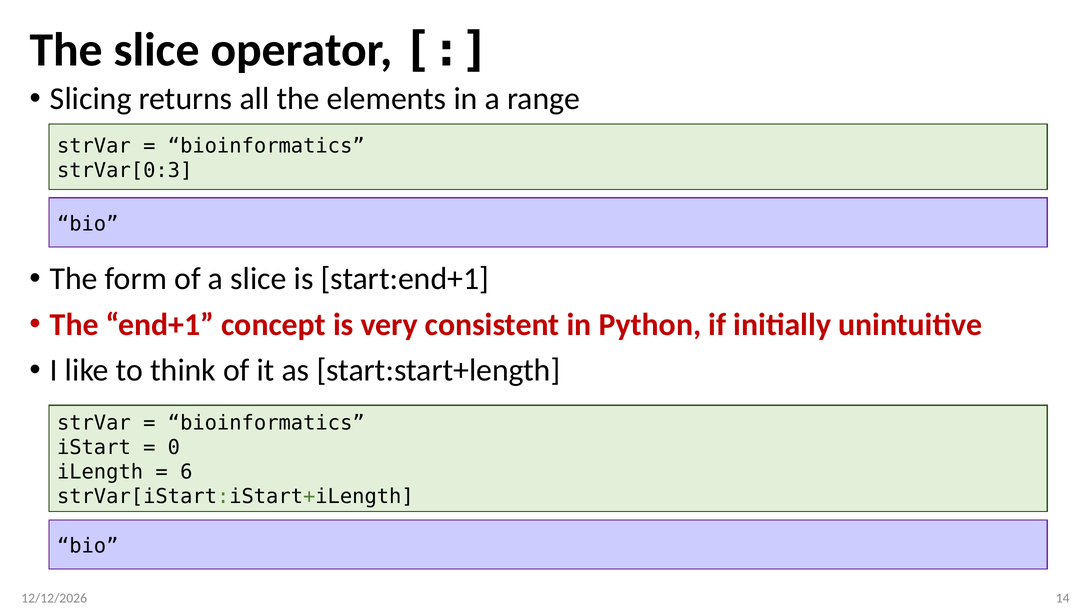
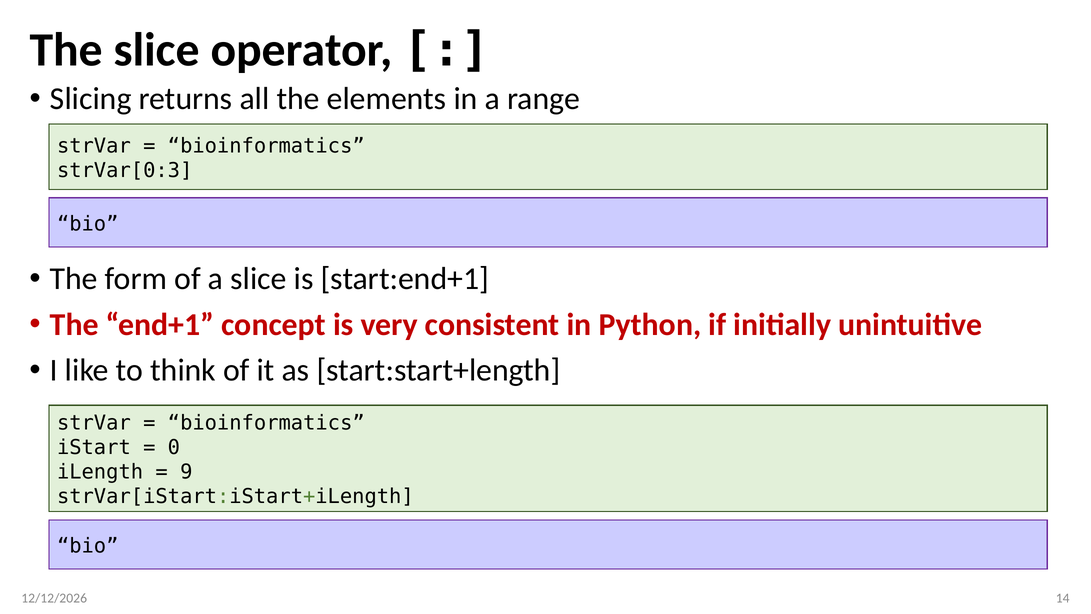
6: 6 -> 9 (186, 472)
